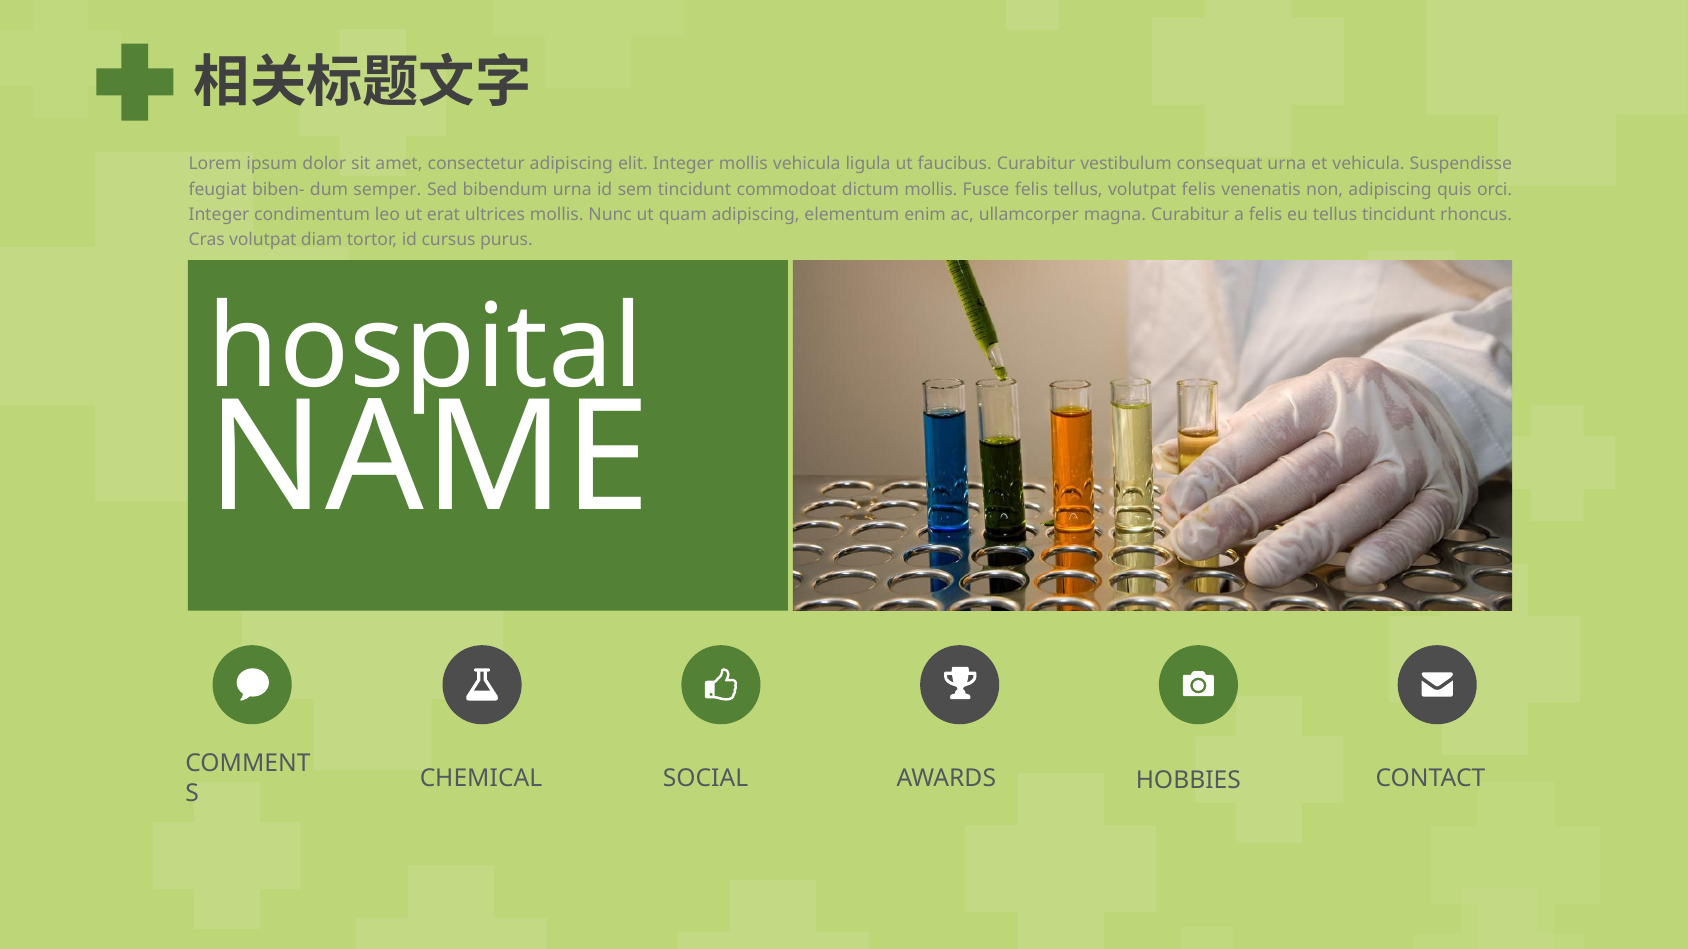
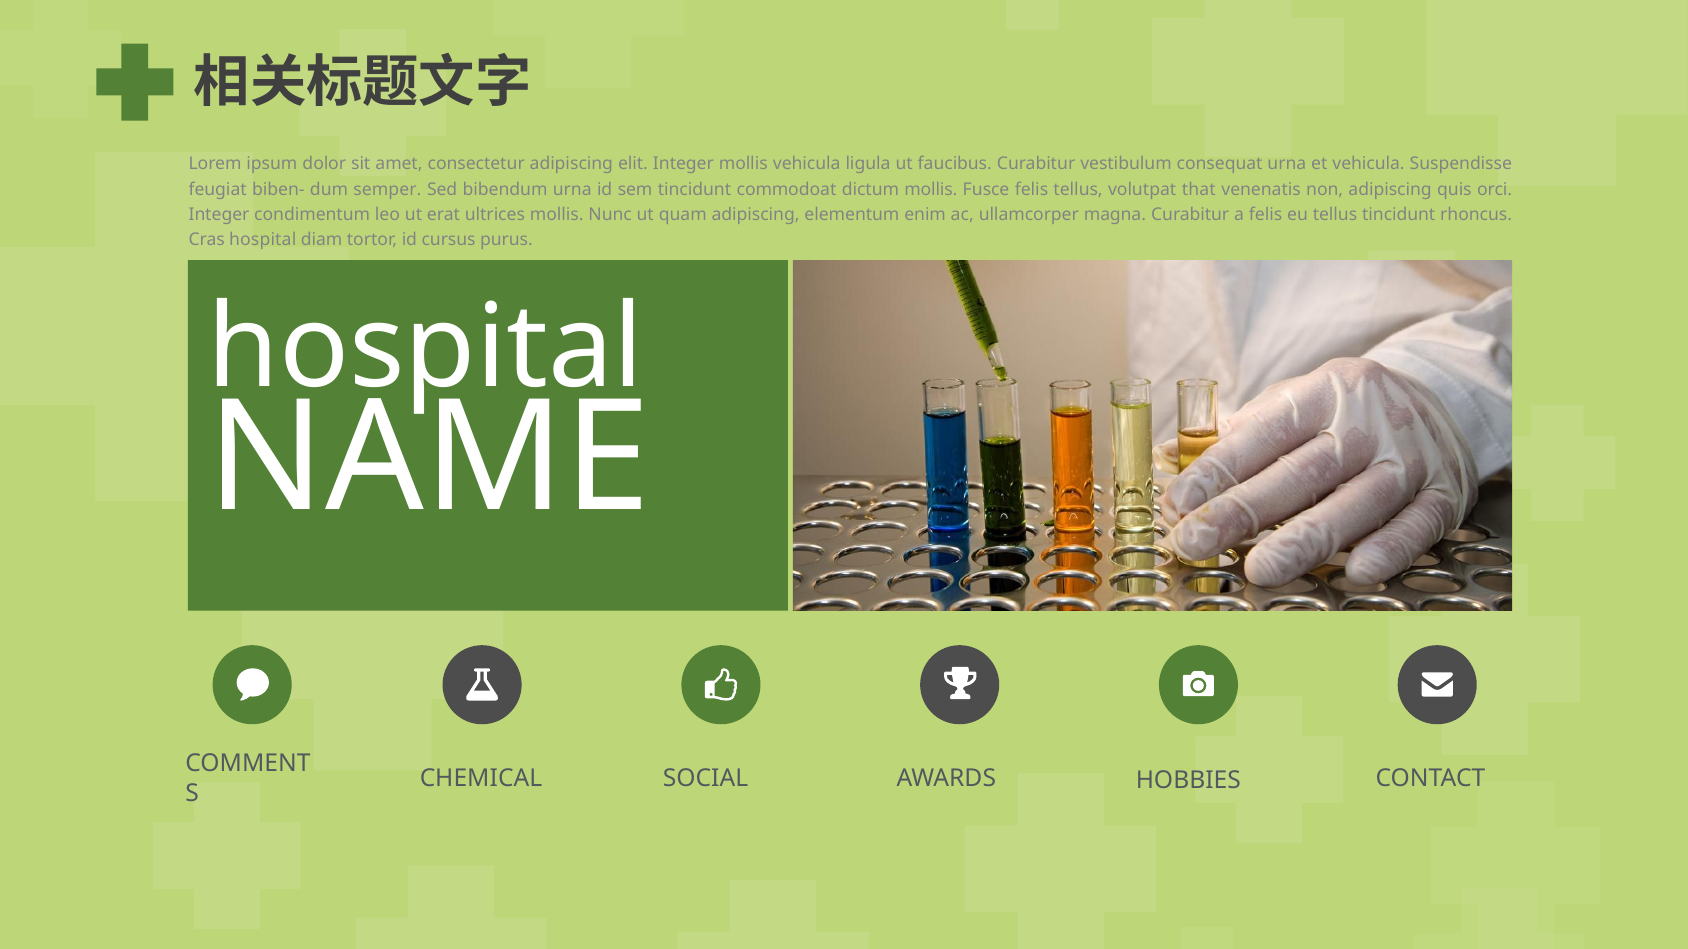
volutpat felis: felis -> that (1199, 189)
Cras volutpat: volutpat -> hospital (263, 240)
